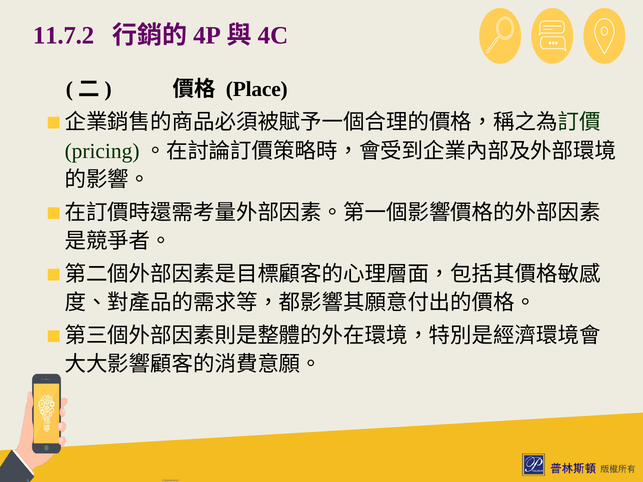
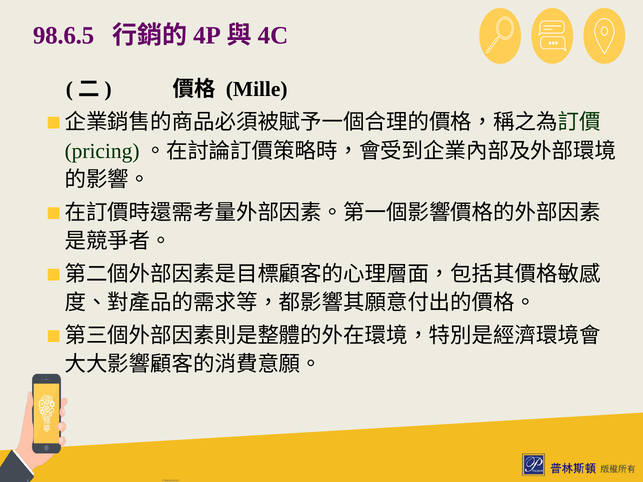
11.7.2: 11.7.2 -> 98.6.5 (64, 35)
Place: Place -> Mille (257, 89)
